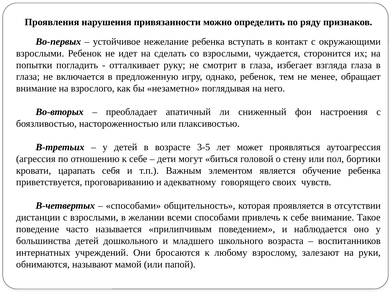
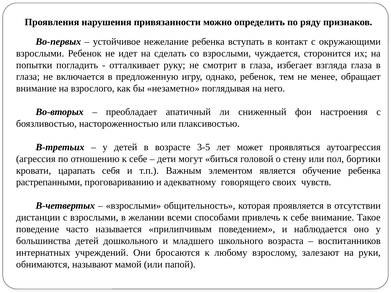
приветствуется: приветствуется -> растрепанными (49, 182)
способами: способами -> взрослыми (133, 206)
